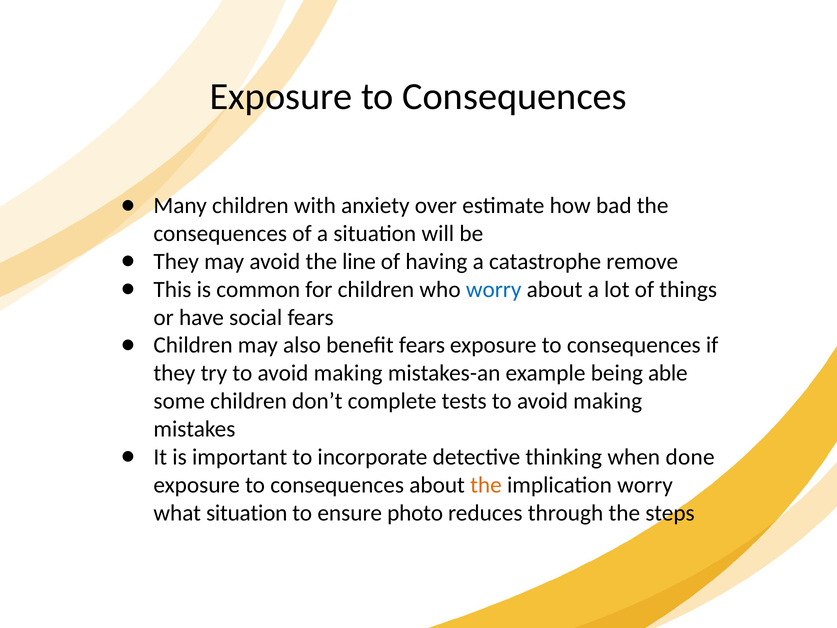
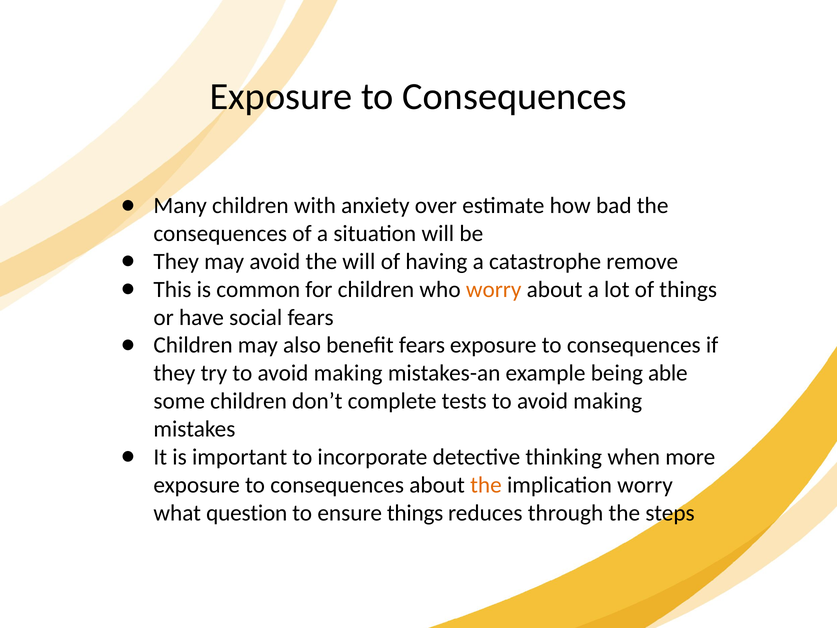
the line: line -> will (359, 261)
worry colour: blue -> orange (494, 289)
done: done -> more (690, 457)
what situation: situation -> question (247, 513)
ensure photo: photo -> things (415, 513)
